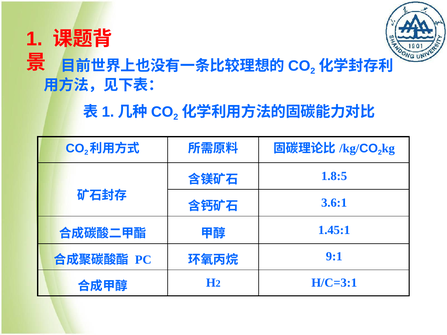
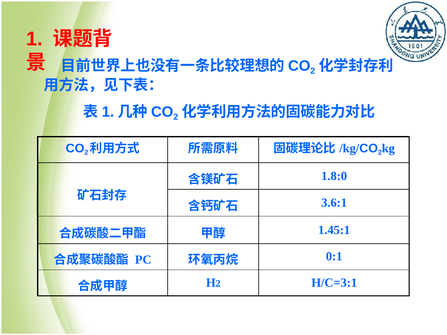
1.8:5: 1.8:5 -> 1.8:0 (334, 176)
9:1: 9:1 -> 0:1 (334, 257)
